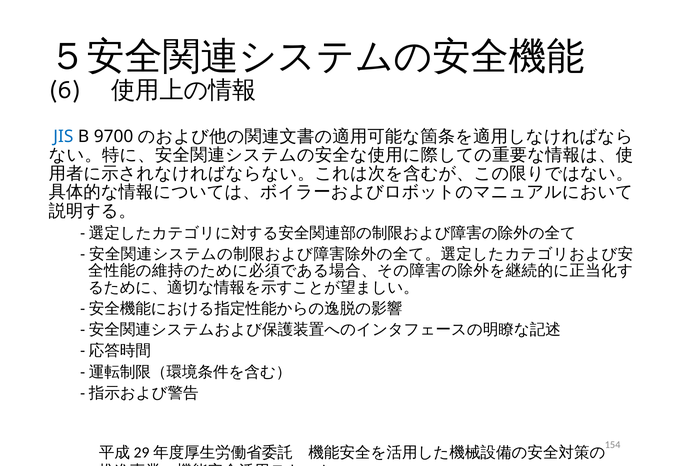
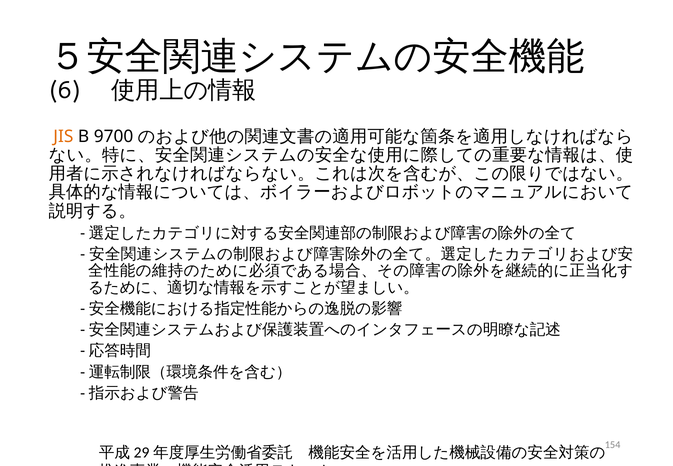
JIS colour: blue -> orange (63, 136)
